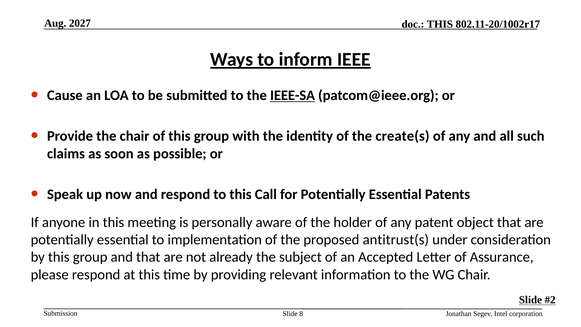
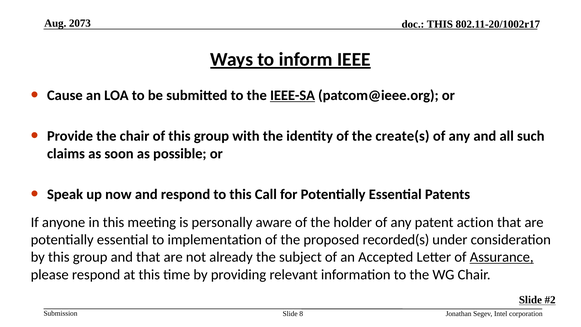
2027: 2027 -> 2073 (80, 23)
object: object -> action (475, 222)
antitrust(s: antitrust(s -> recorded(s (396, 240)
Assurance underline: none -> present (502, 257)
